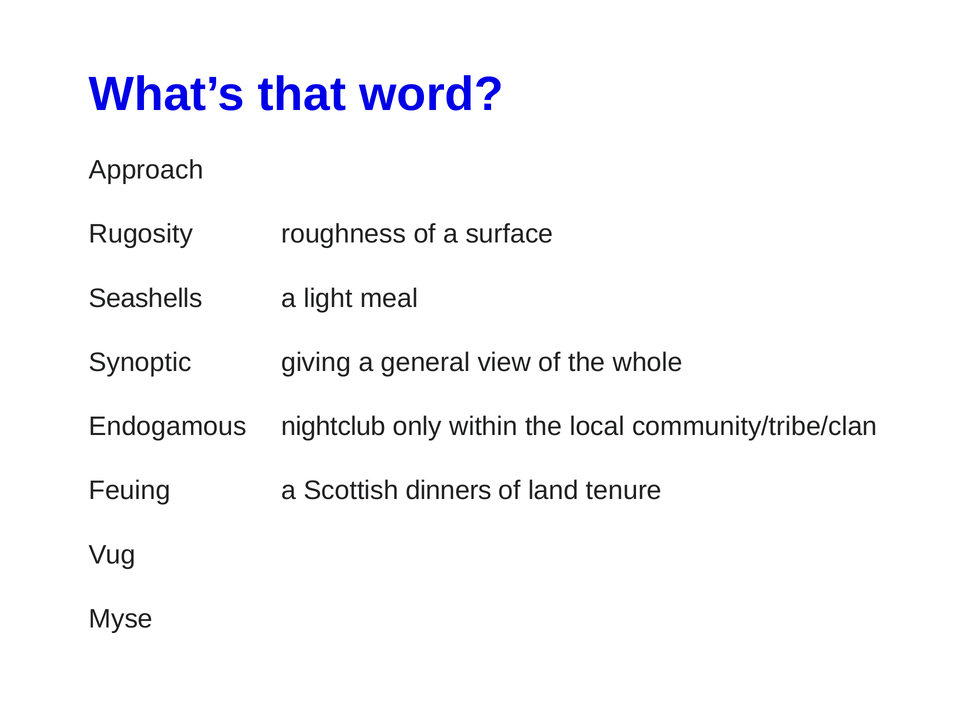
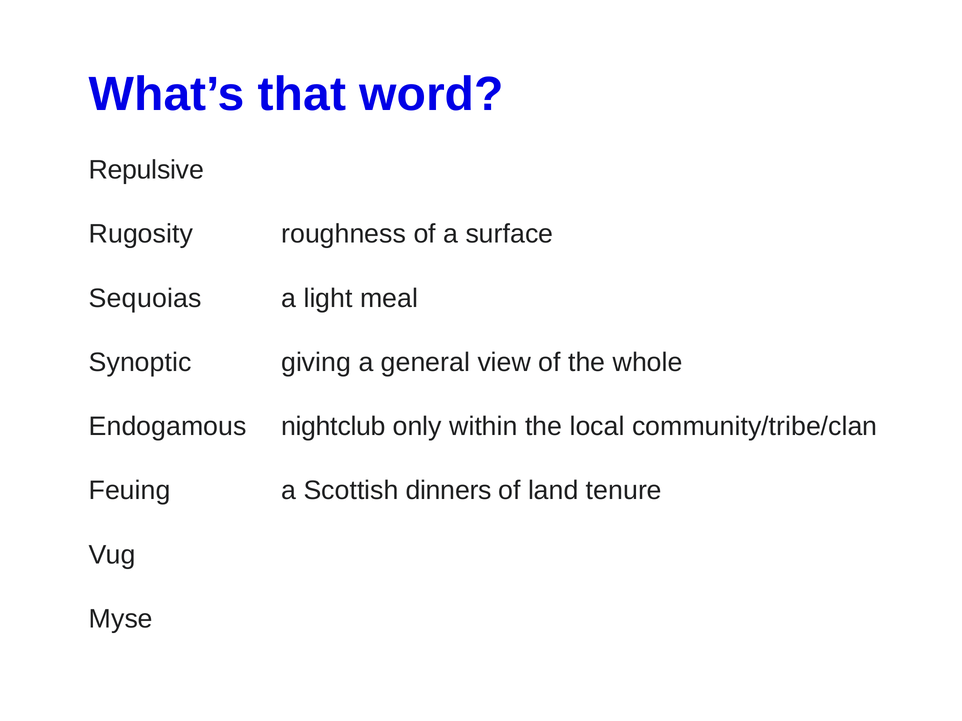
Approach: Approach -> Repulsive (146, 170)
Seashells: Seashells -> Sequoias (145, 298)
